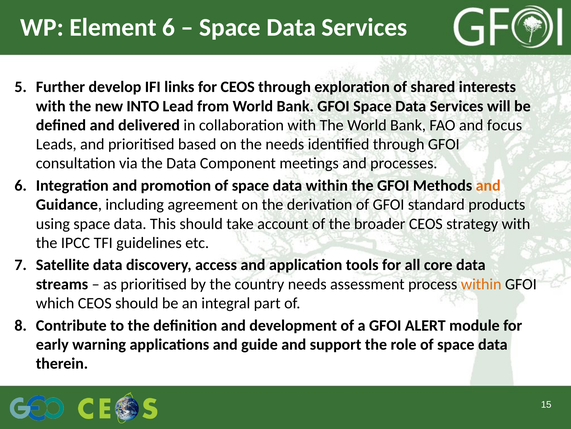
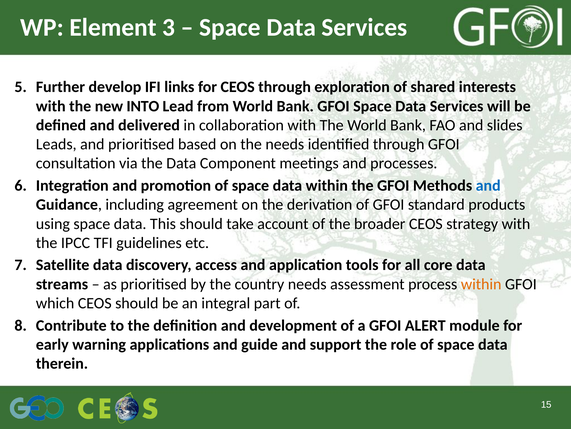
Element 6: 6 -> 3 (169, 27)
focus: focus -> slides (505, 125)
and colour: orange -> blue (488, 185)
